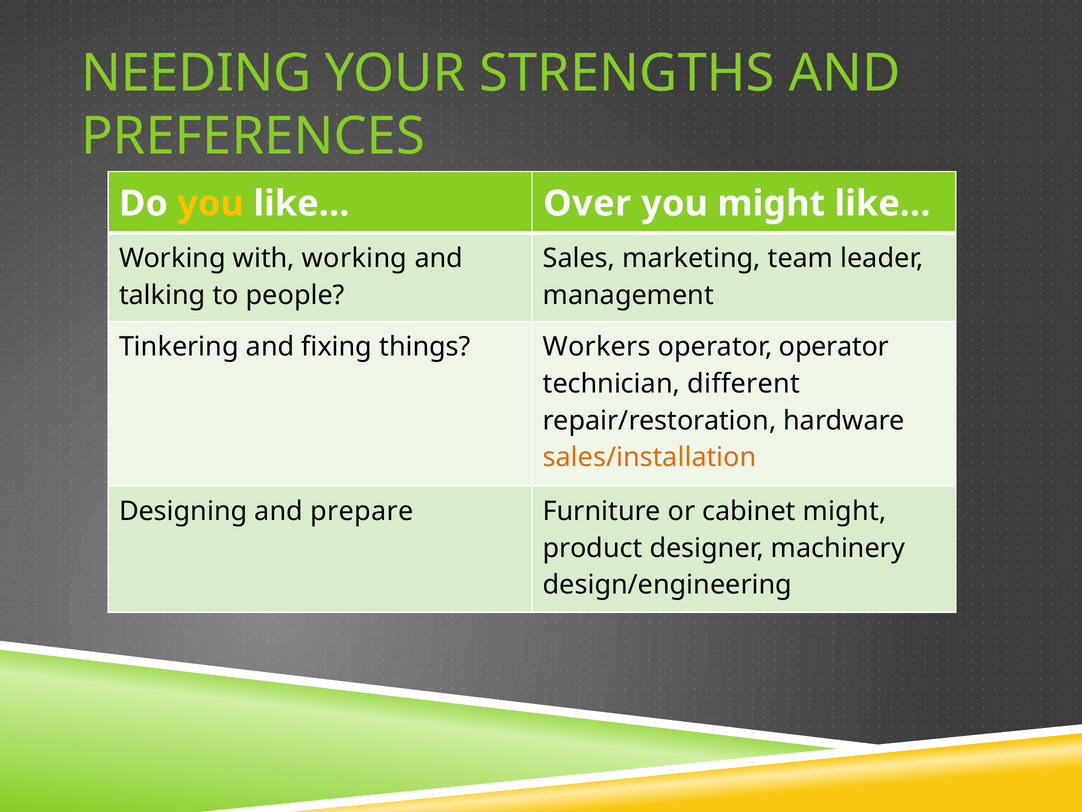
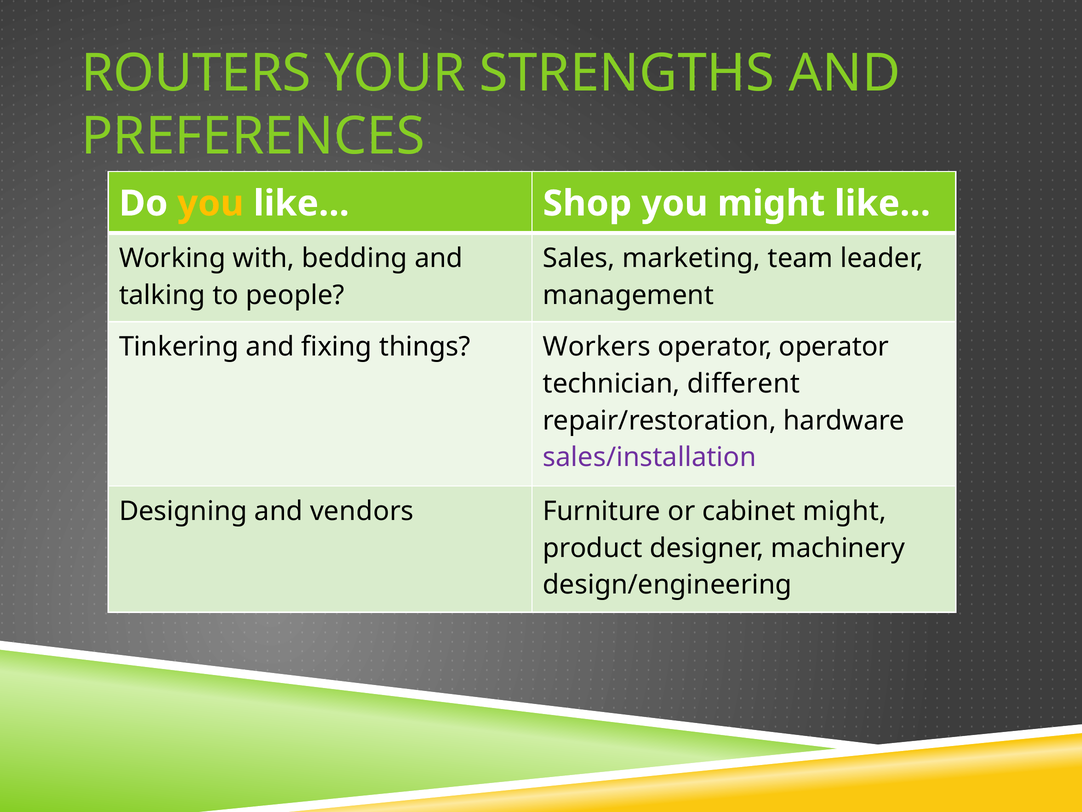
NEEDING: NEEDING -> ROUTERS (196, 73)
Over: Over -> Shop (587, 203)
with working: working -> bedding (355, 258)
sales/installation colour: orange -> purple (650, 457)
prepare: prepare -> vendors (362, 511)
